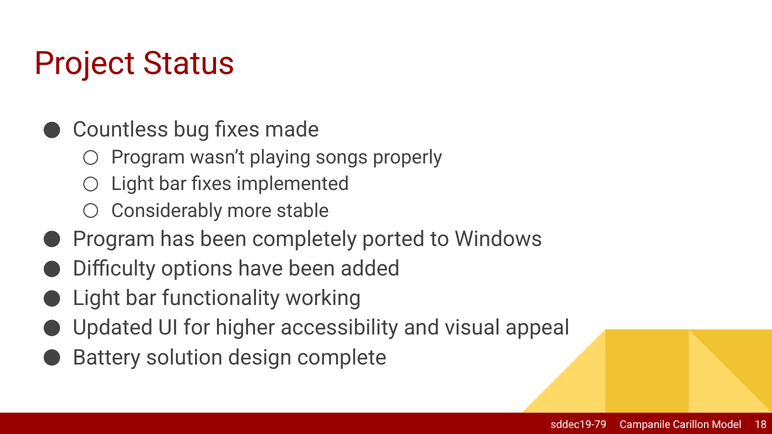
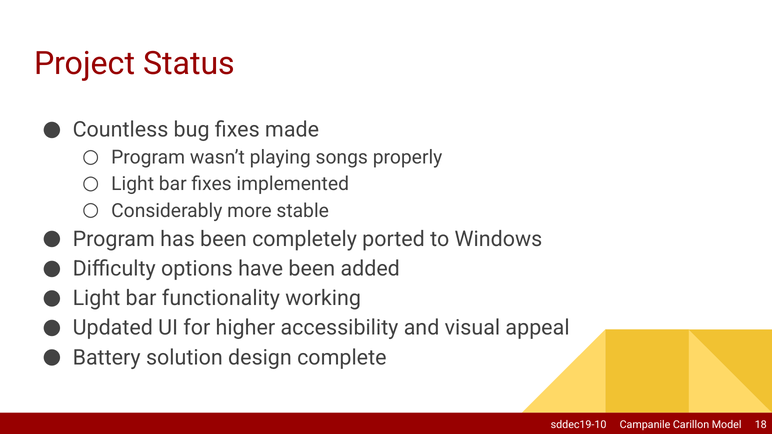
sddec19-79: sddec19-79 -> sddec19-10 (579, 425)
